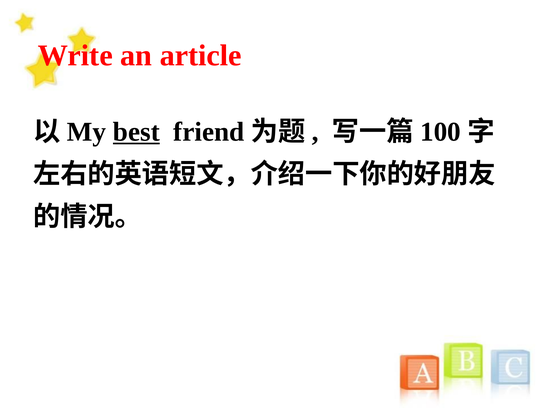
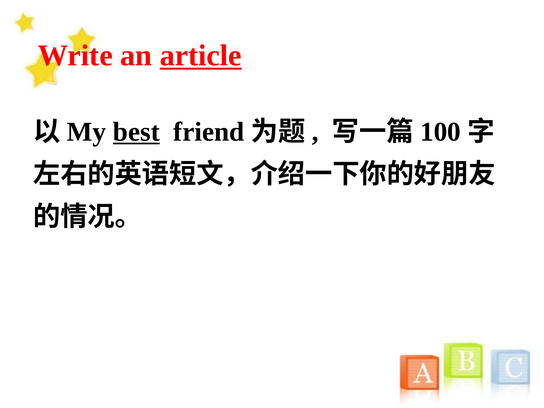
article underline: none -> present (201, 56)
